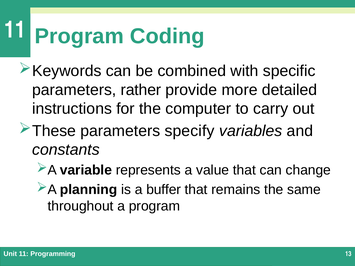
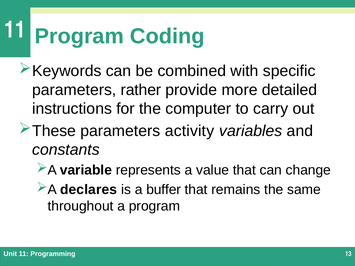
specify: specify -> activity (189, 131)
planning: planning -> declares (89, 190)
